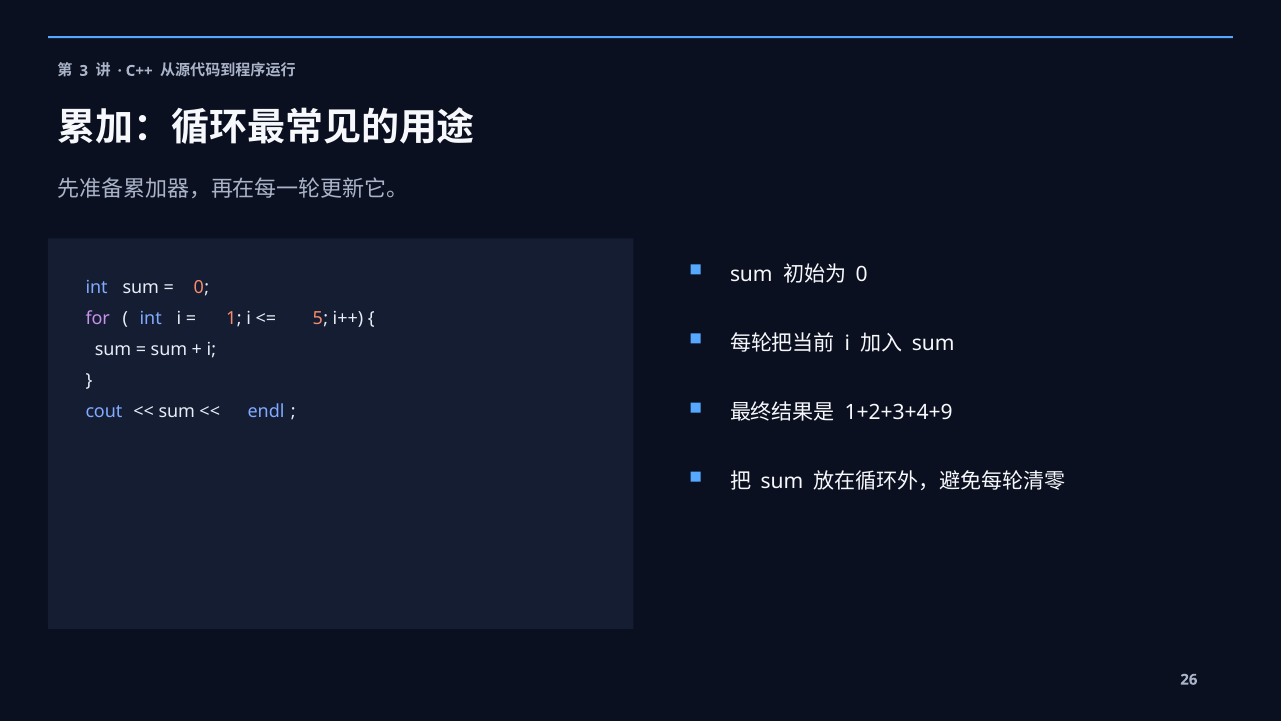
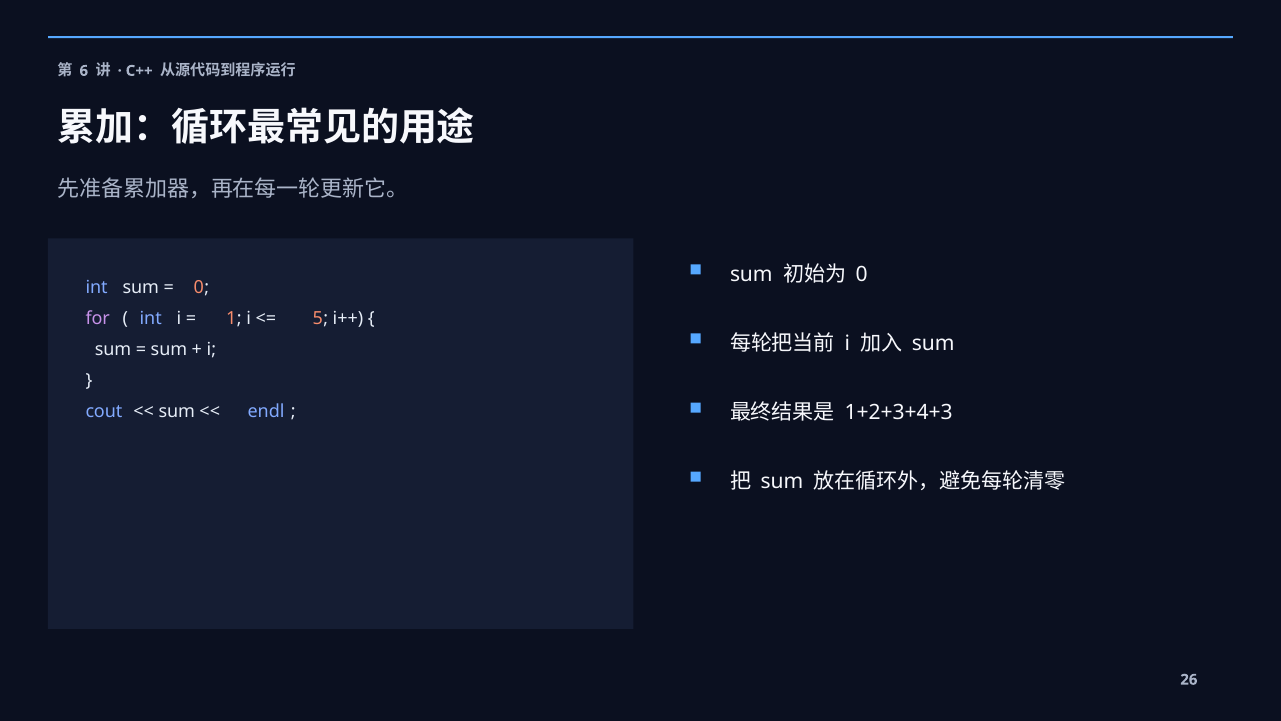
3: 3 -> 6 (84, 71)
1+2+3+4+9: 1+2+3+4+9 -> 1+2+3+4+3 (899, 412)
